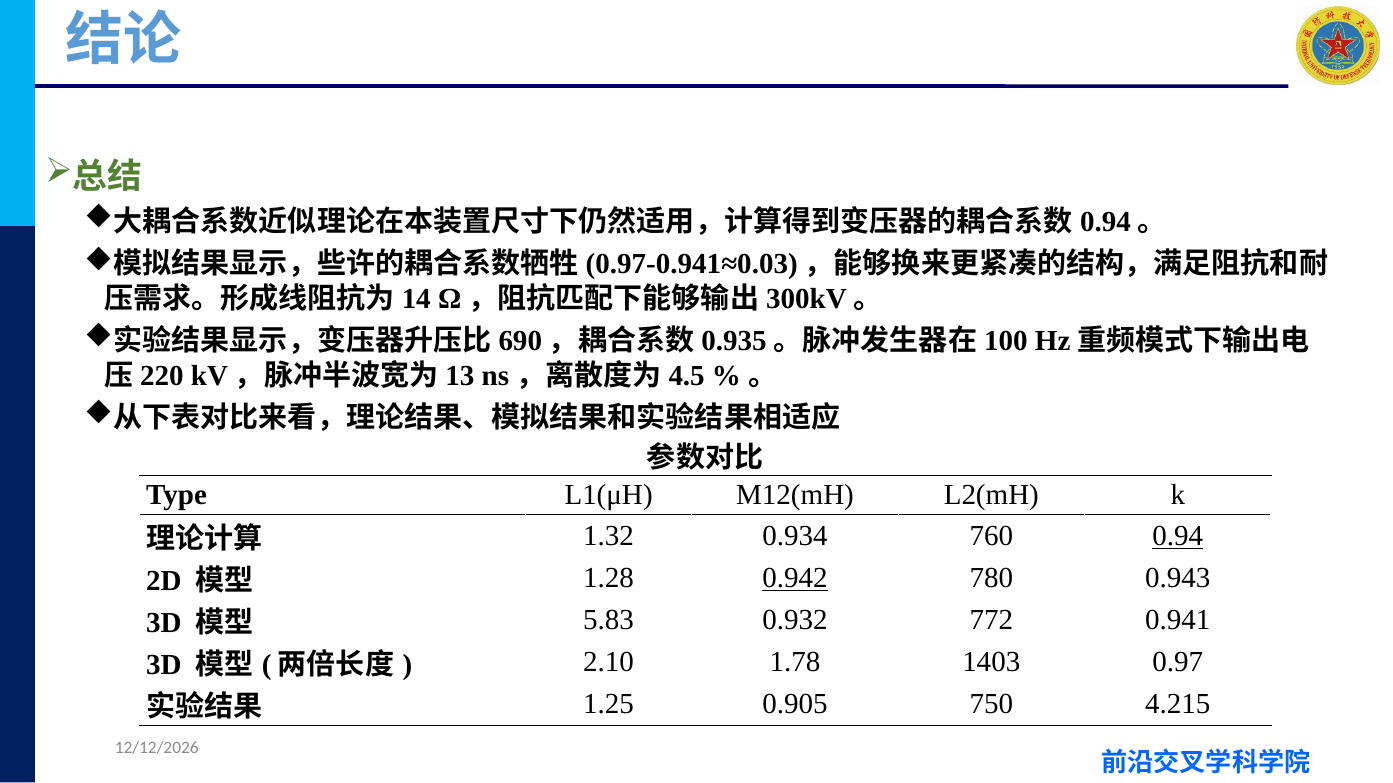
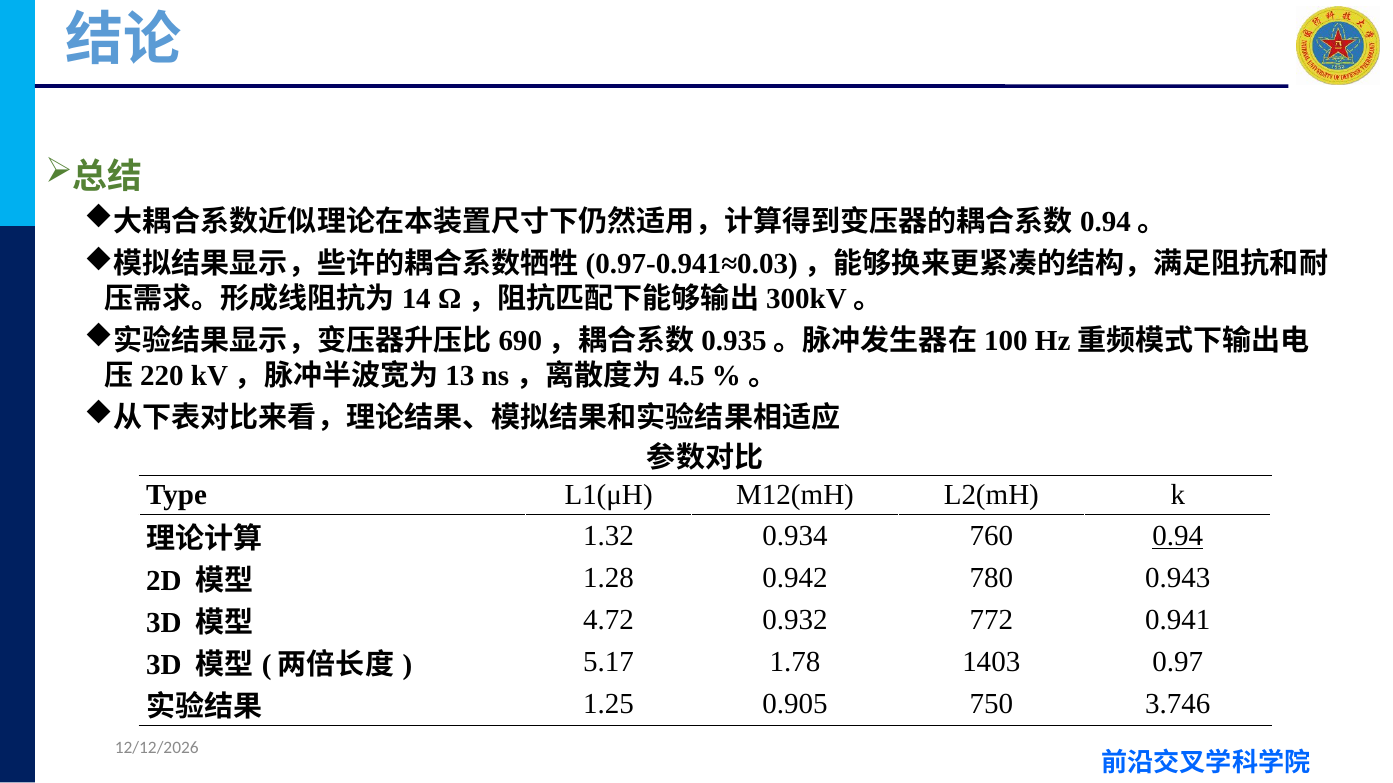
0.942 underline: present -> none (795, 578)
5.83: 5.83 -> 4.72 (609, 621)
2.10: 2.10 -> 5.17 (609, 663)
4.215: 4.215 -> 3.746 (1178, 705)
